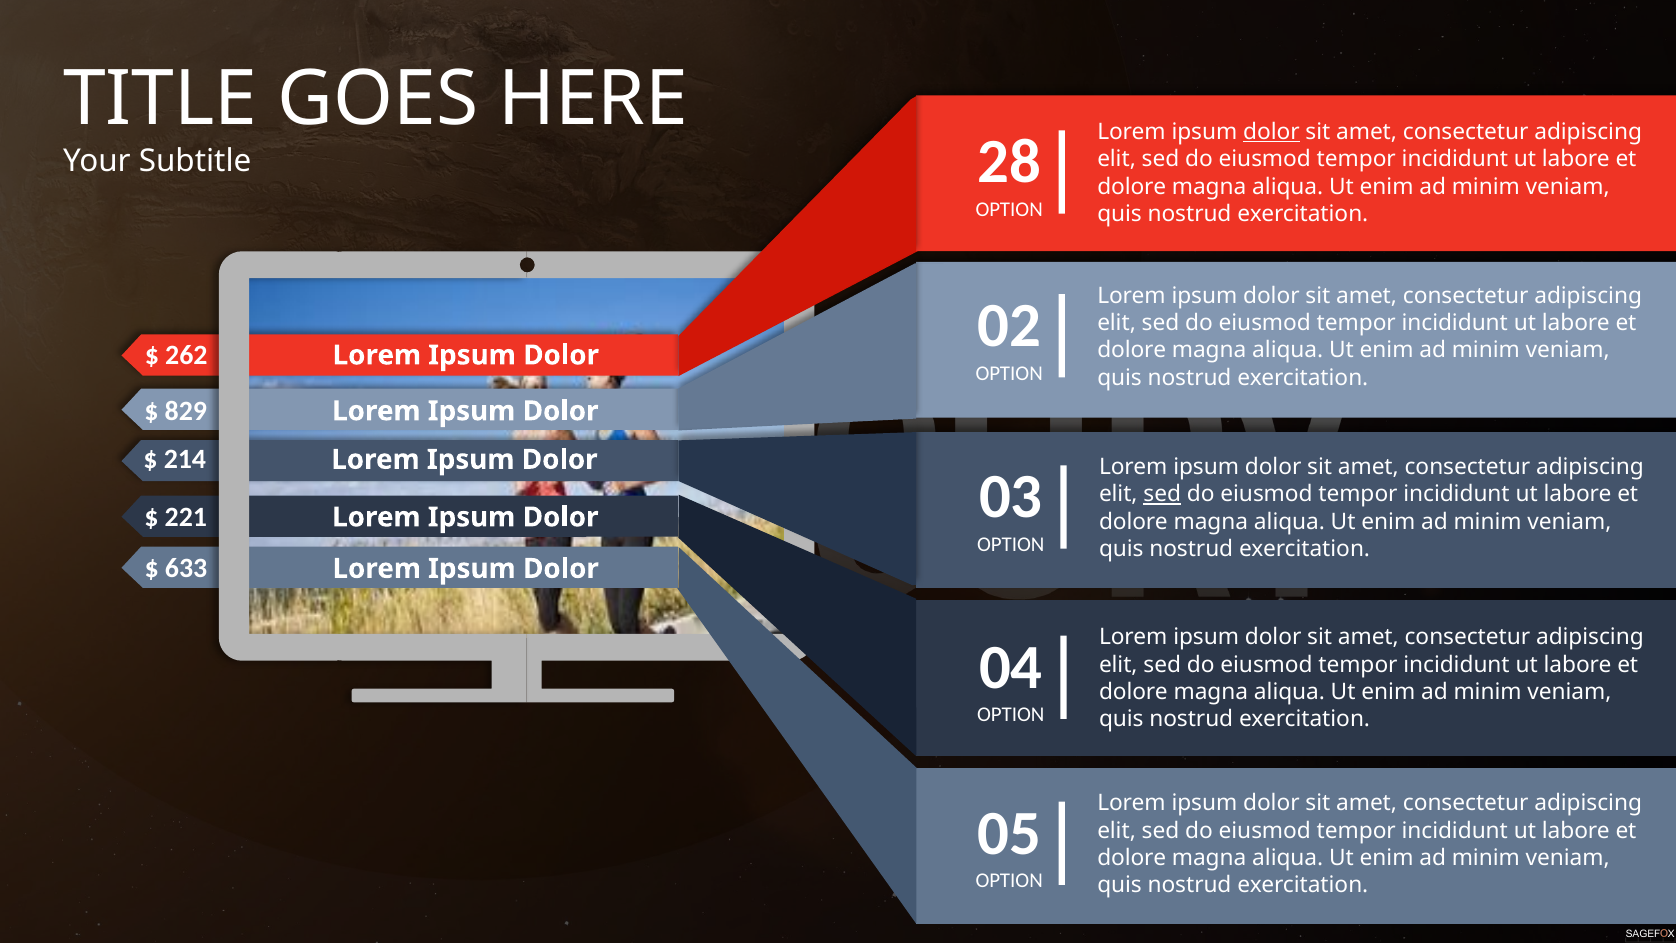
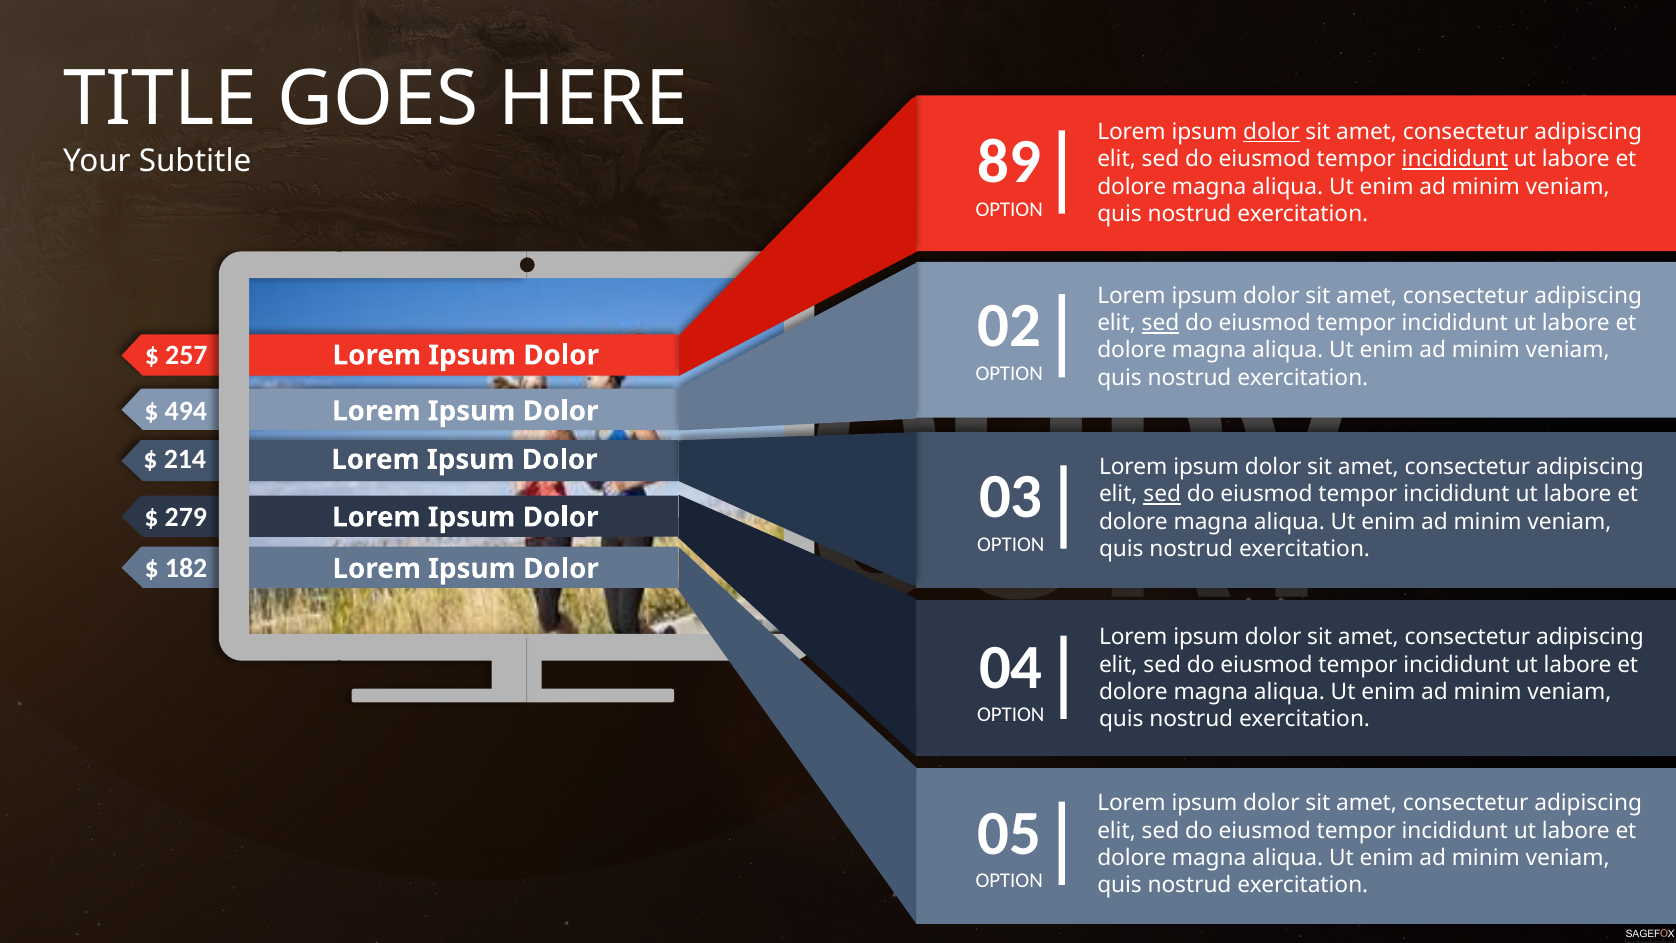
28: 28 -> 89 (1009, 162)
incididunt underline: none -> present (1455, 159)
sed underline: none -> present (1161, 323)
262: 262 -> 257 (186, 355)
829: 829 -> 494 (186, 411)
221: 221 -> 279 (186, 517)
633: 633 -> 182 (186, 568)
